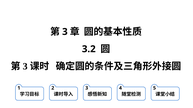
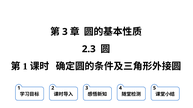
3.2: 3.2 -> 2.3 (89, 49)
3: 3 -> 1 (25, 67)
